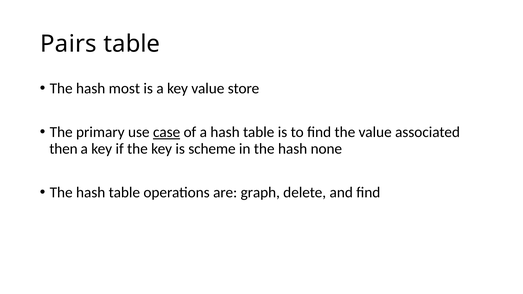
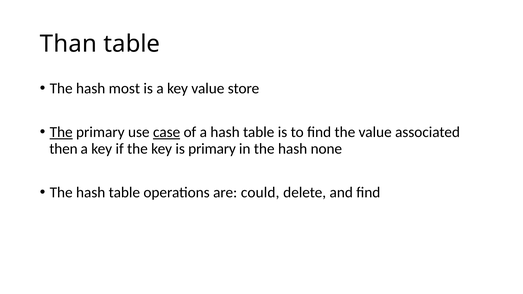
Pairs: Pairs -> Than (68, 44)
The underline: none -> present (61, 132)
is scheme: scheme -> primary (212, 149)
graph: graph -> could (260, 193)
